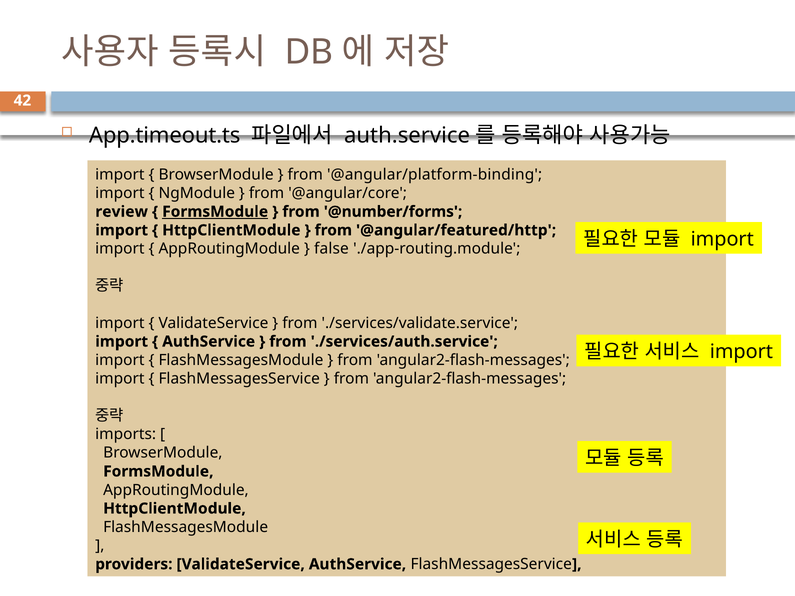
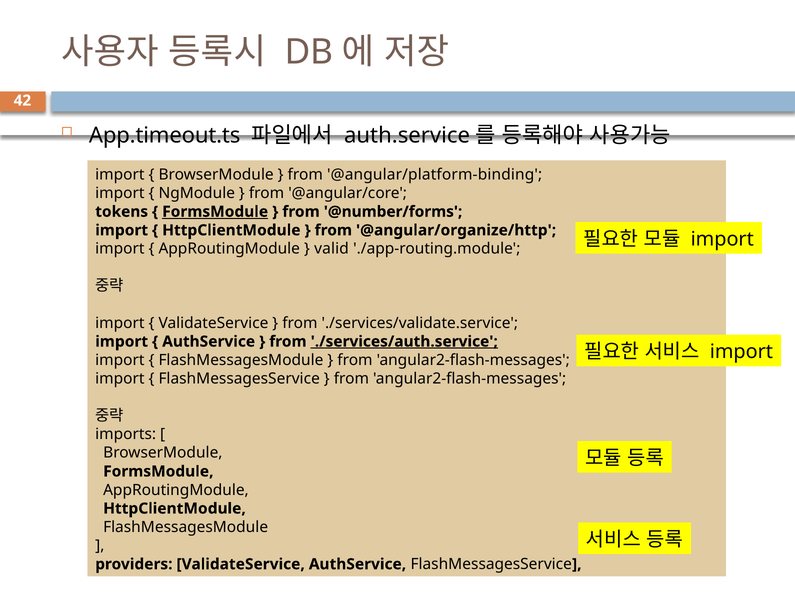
review: review -> tokens (122, 212)
@angular/featured/http: @angular/featured/http -> @angular/organize/http (456, 230)
false: false -> valid (331, 249)
./services/auth.service underline: none -> present (404, 342)
